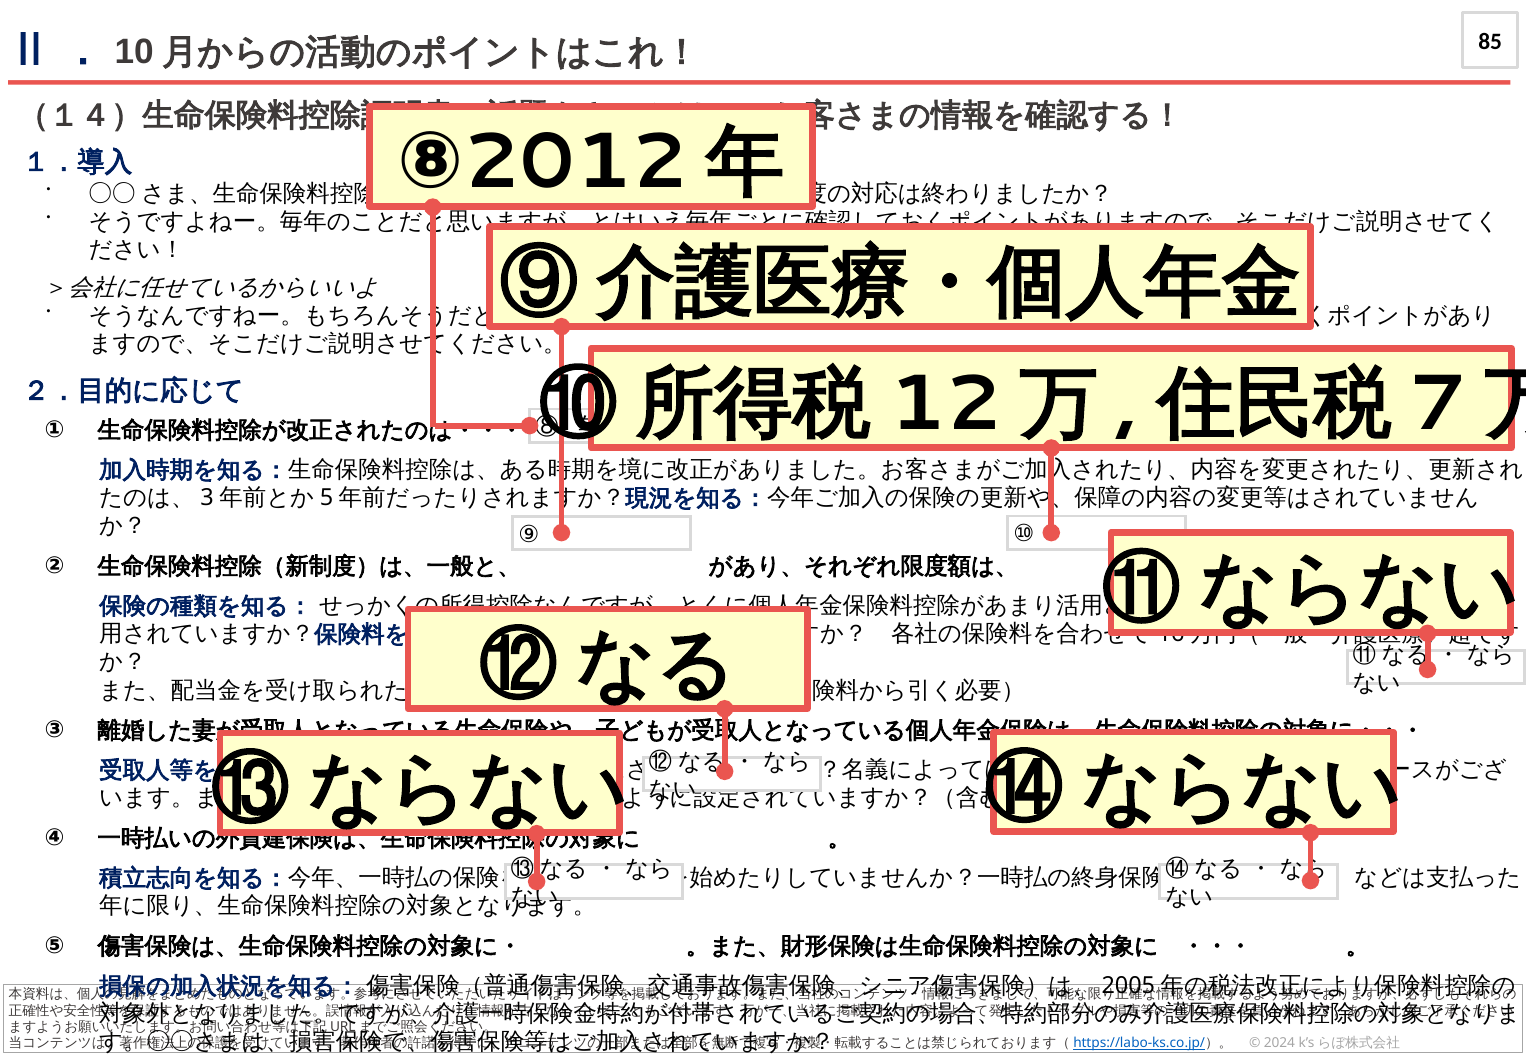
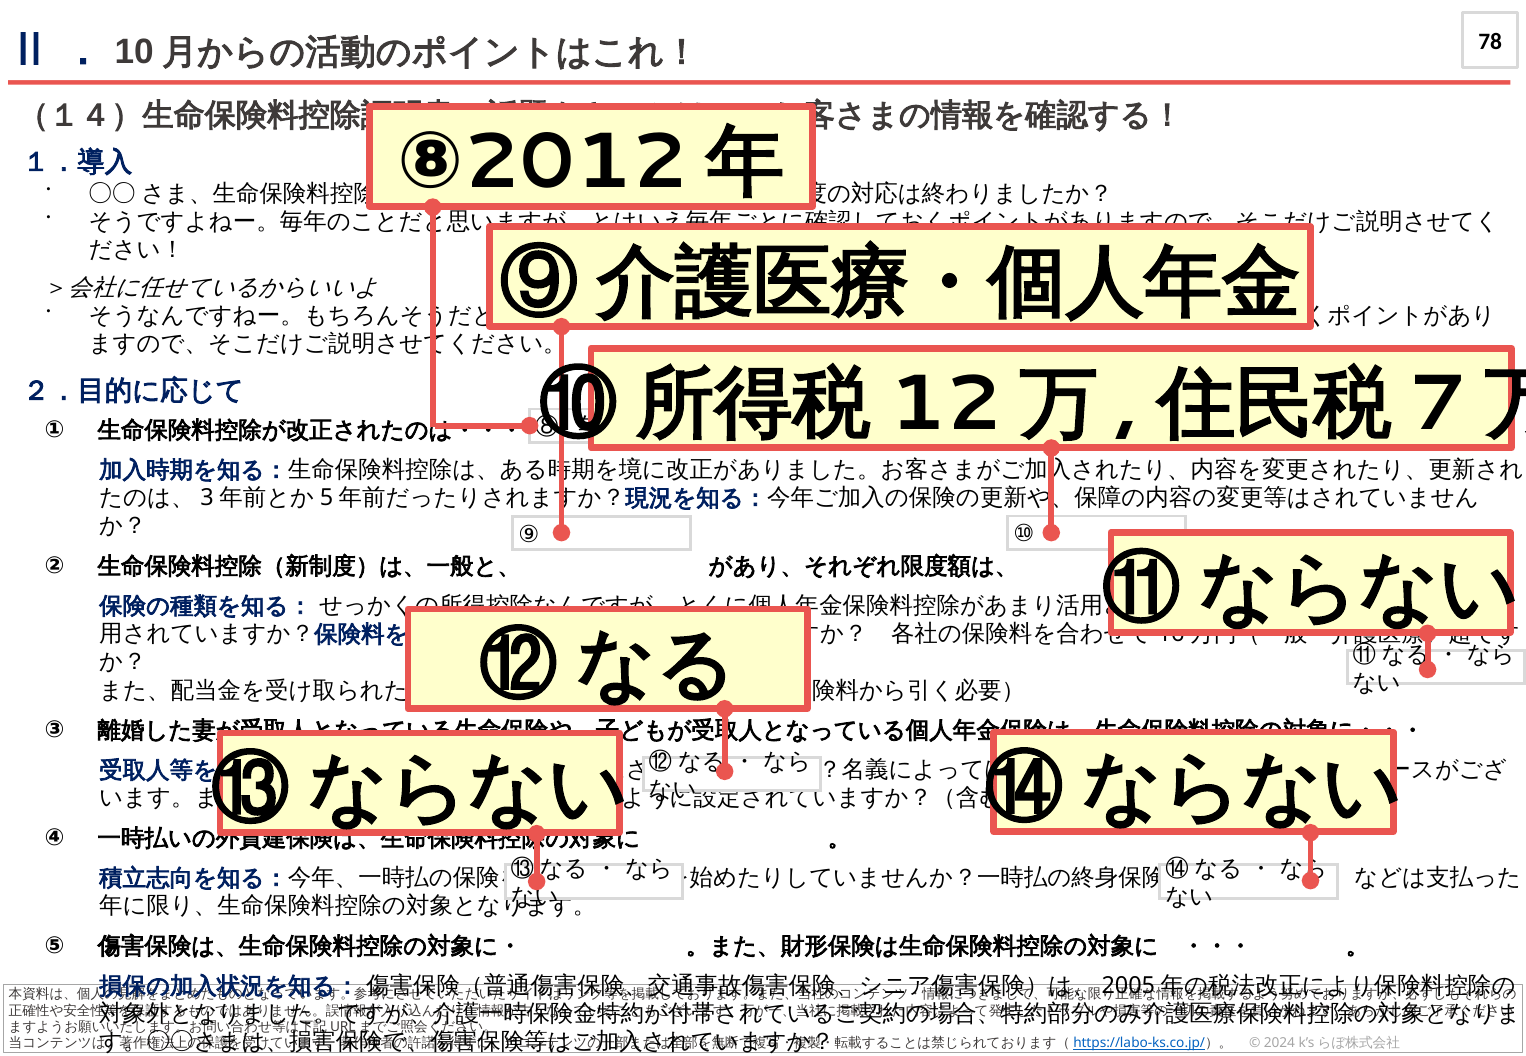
85: 85 -> 78 (1490, 42)
